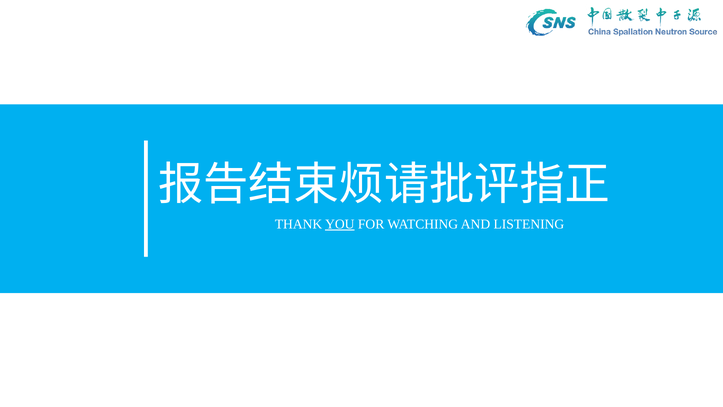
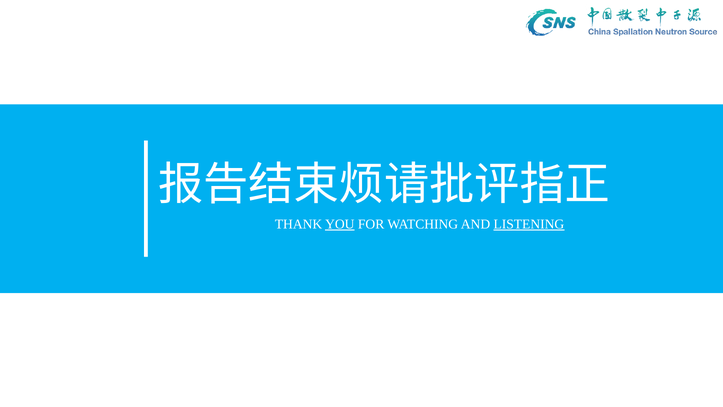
LISTENING underline: none -> present (529, 224)
